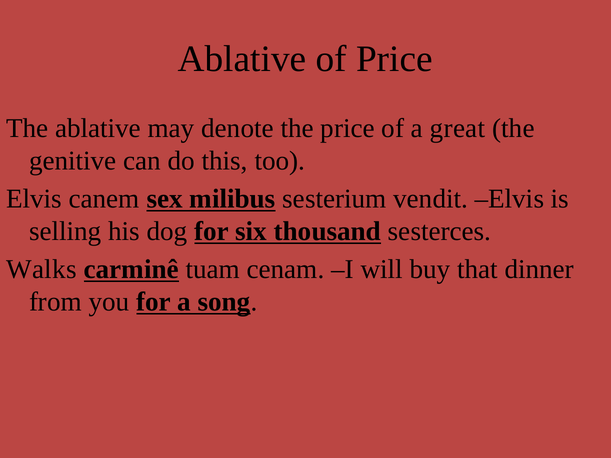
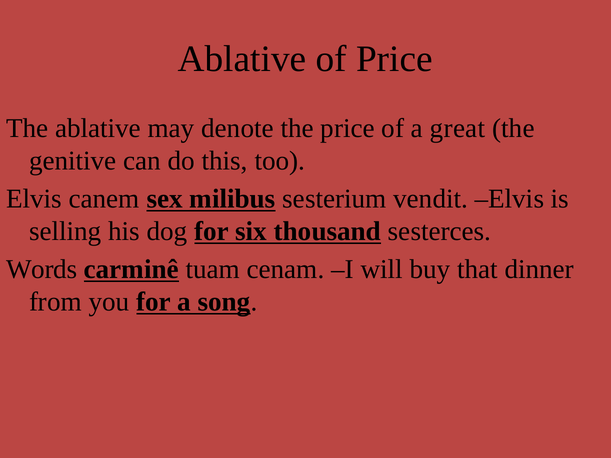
Walks: Walks -> Words (42, 269)
